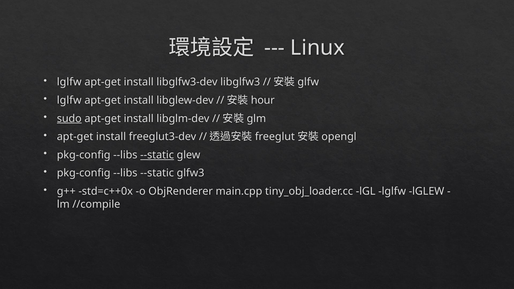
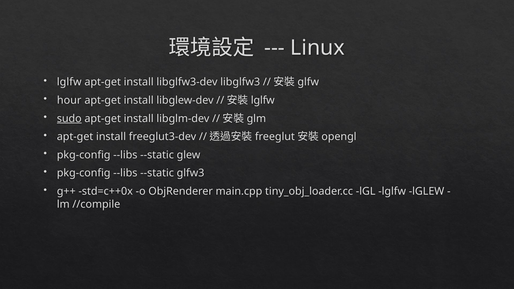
lglfw: lglfw -> hour (69, 100)
hour: hour -> lglfw (263, 100)
--static underline: present -> none (157, 155)
